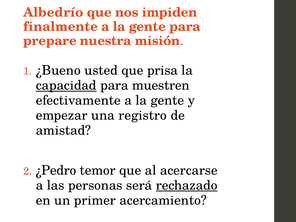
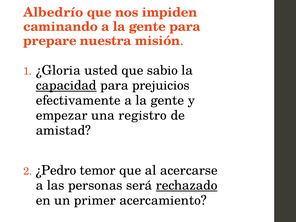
finalmente: finalmente -> caminando (61, 27)
¿Bueno: ¿Bueno -> ¿Gloria (58, 70)
prisa: prisa -> sabio (162, 70)
muestren: muestren -> prejuicios (161, 85)
